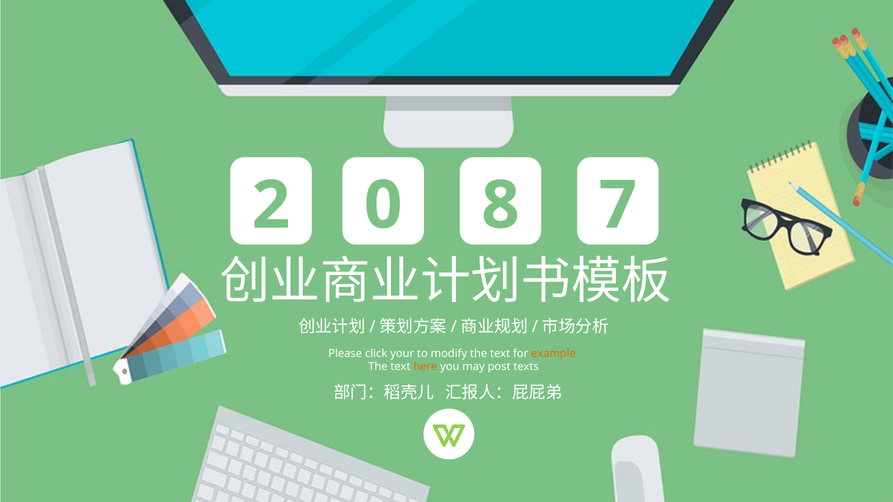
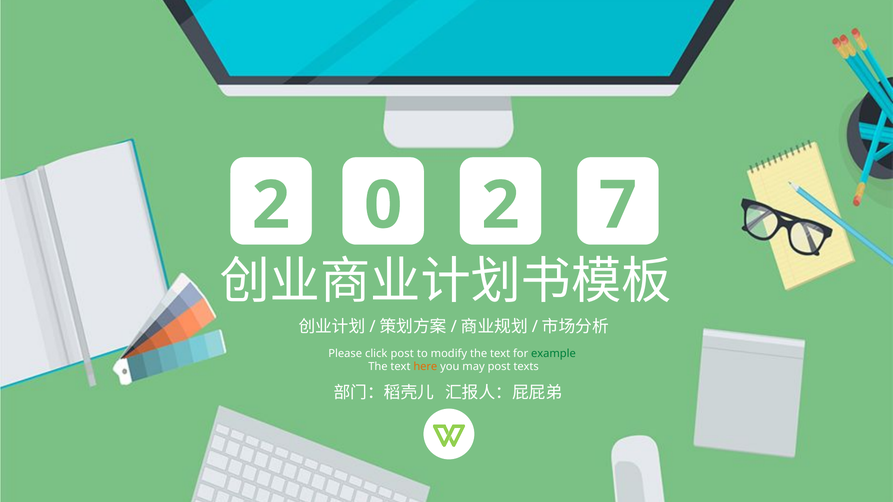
0 8: 8 -> 2 (501, 206)
click your: your -> post (402, 354)
example colour: orange -> green (553, 354)
